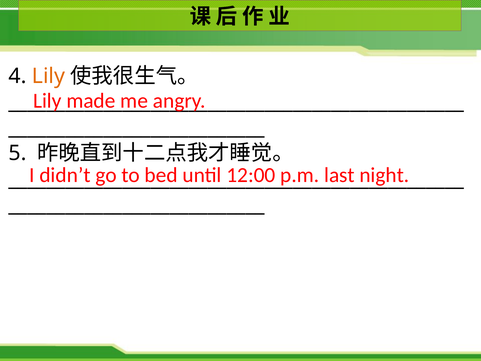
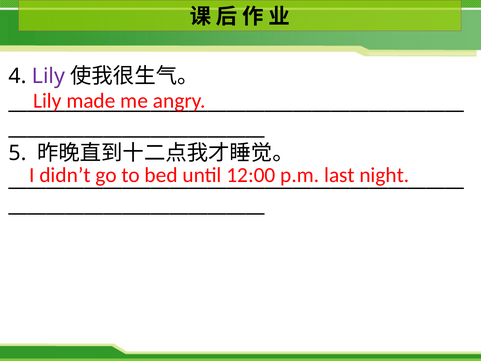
Lily colour: orange -> purple (49, 76)
